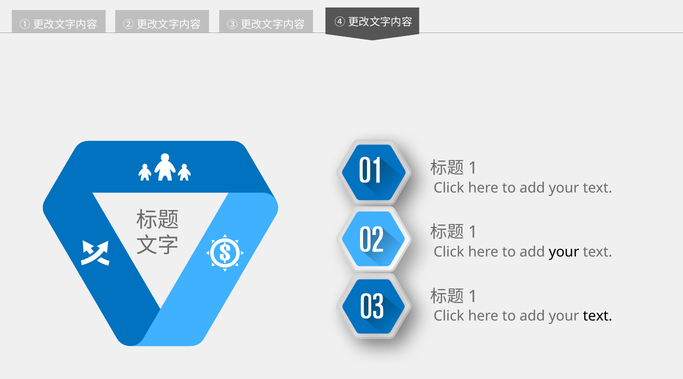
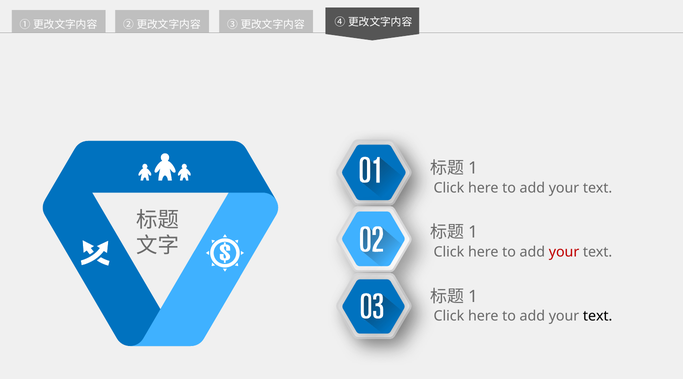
your colour: black -> red (564, 252)
